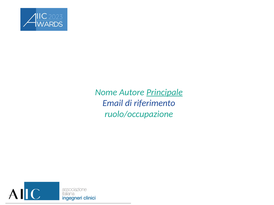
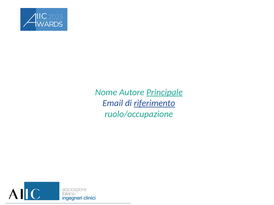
riferimento underline: none -> present (155, 103)
